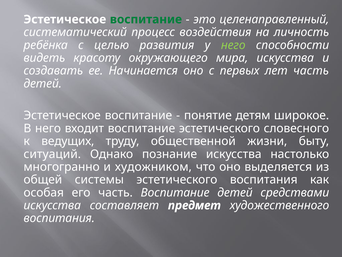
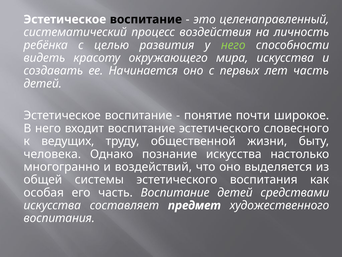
воспитание colour: green -> black (146, 19)
детям: детям -> почти (253, 115)
ситуаций: ситуаций -> человека (52, 154)
художником: художником -> воздействий (153, 167)
